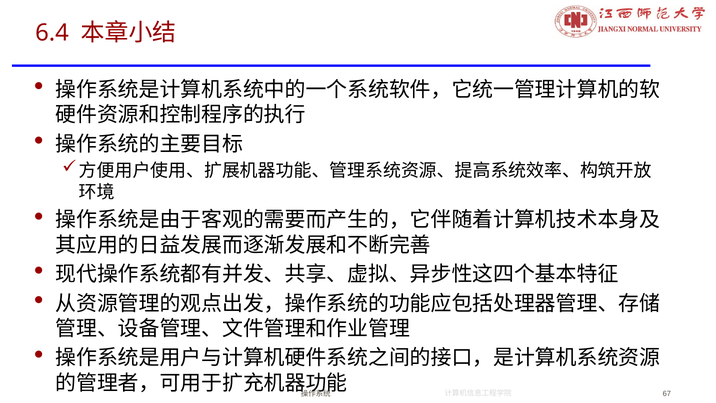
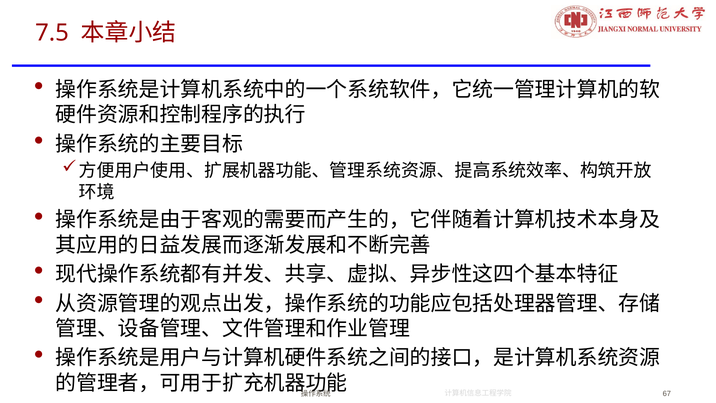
6.4: 6.4 -> 7.5 (52, 33)
